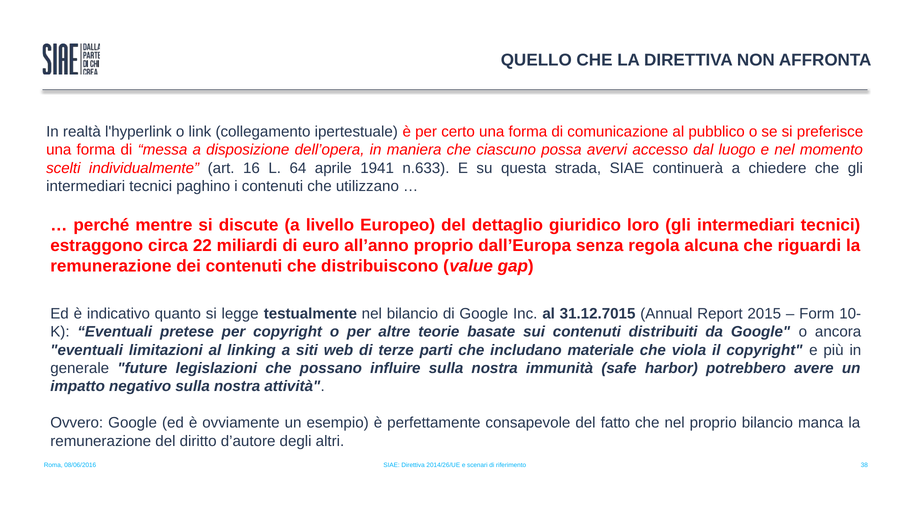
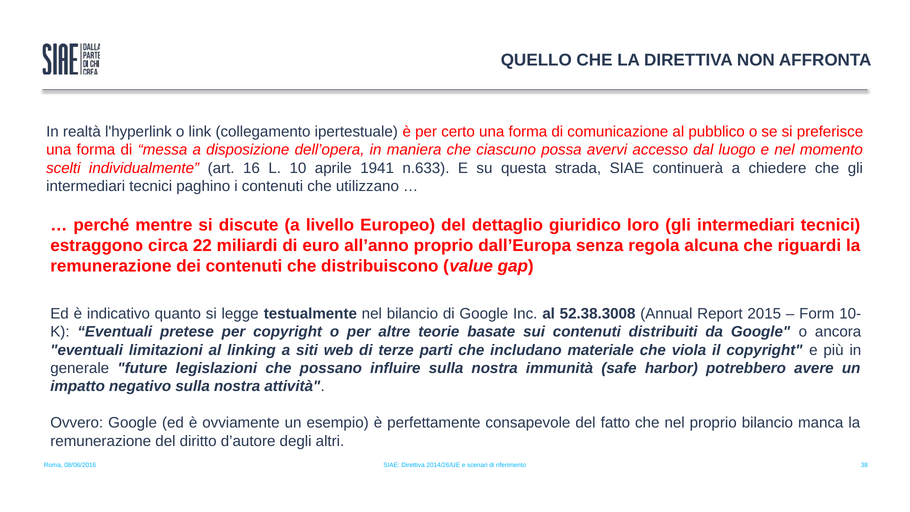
64: 64 -> 10 (298, 168)
31.12.7015: 31.12.7015 -> 52.38.3008 (598, 314)
